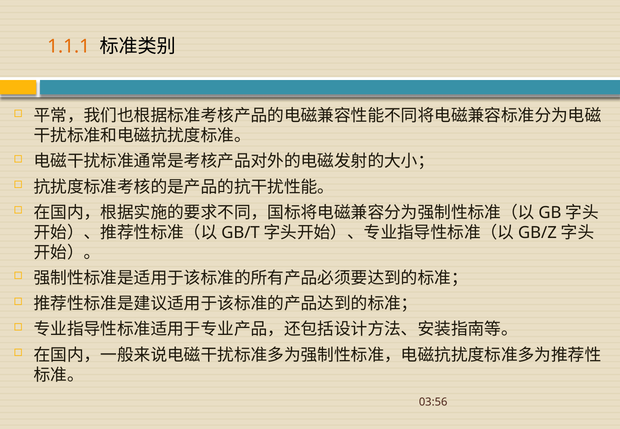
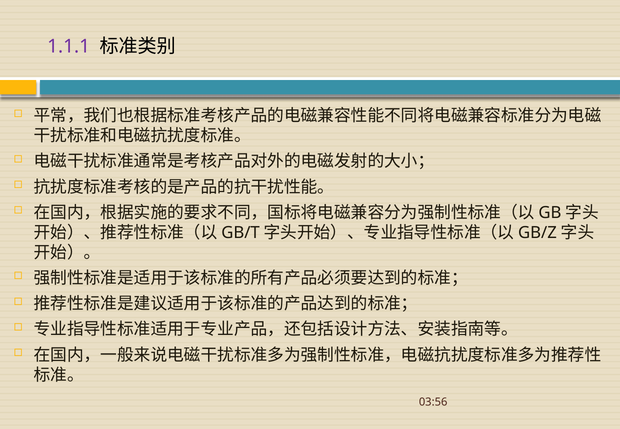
1.1.1 colour: orange -> purple (69, 47)
